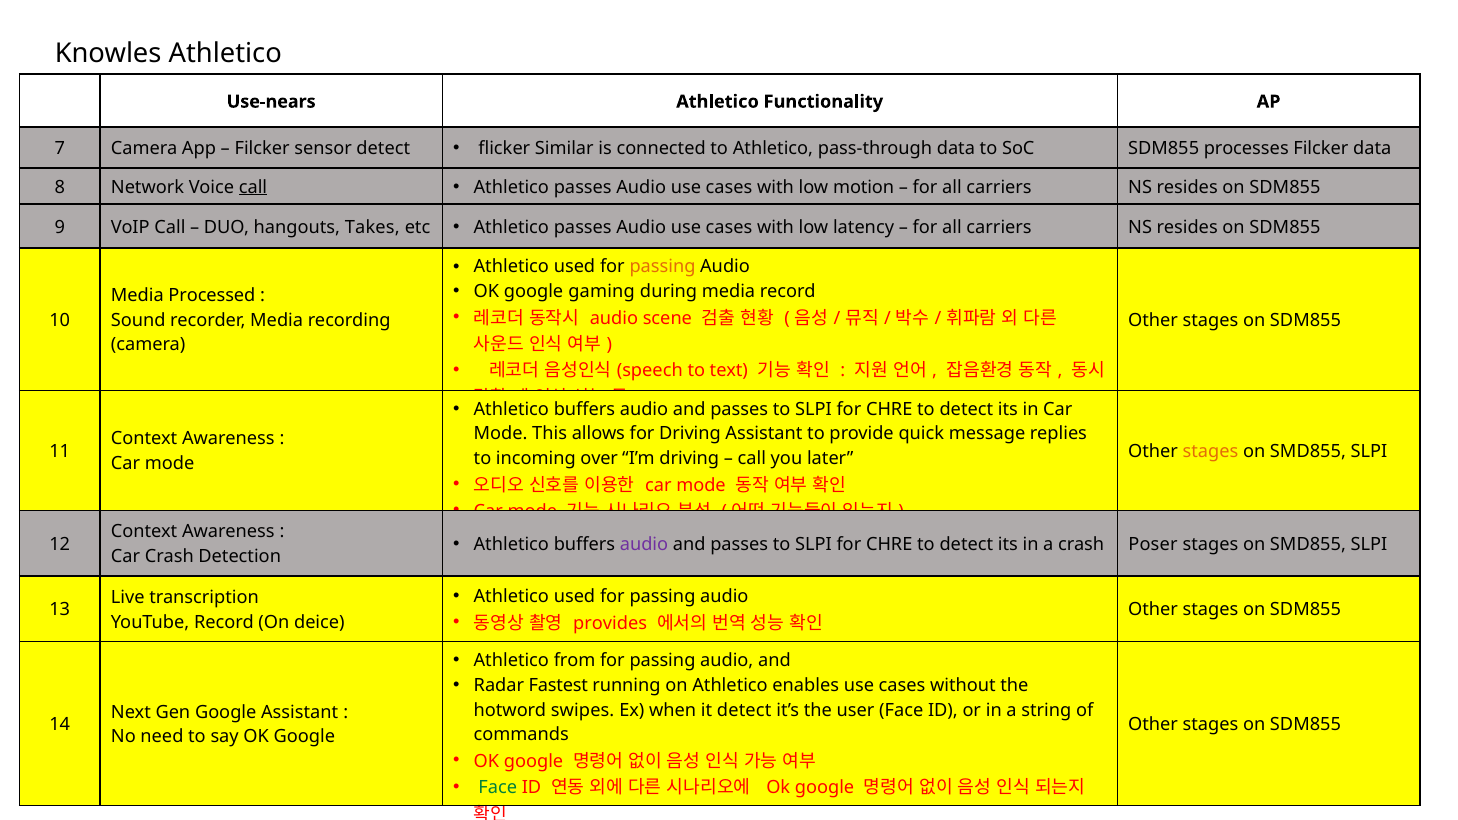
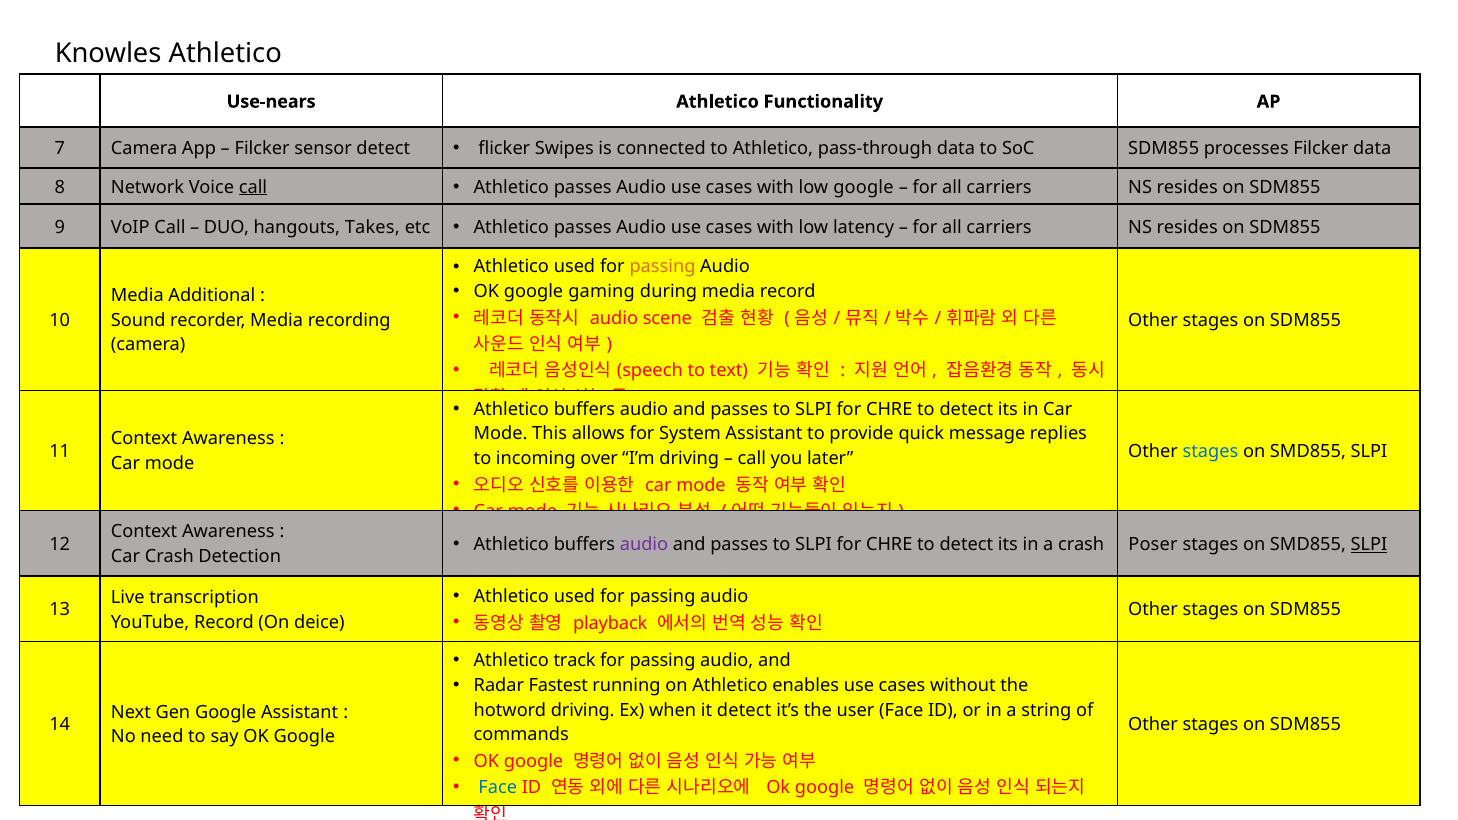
Similar: Similar -> Swipes (564, 149)
low motion: motion -> google (863, 187)
Processed: Processed -> Additional (212, 295)
for Driving: Driving -> System (690, 434)
stages colour: orange -> blue (1210, 451)
SLPI underline: none -> present (1369, 544)
provides: provides -> playback (610, 623)
from: from -> track (575, 661)
hotword swipes: swipes -> driving (583, 710)
Face colour: green -> blue (498, 788)
